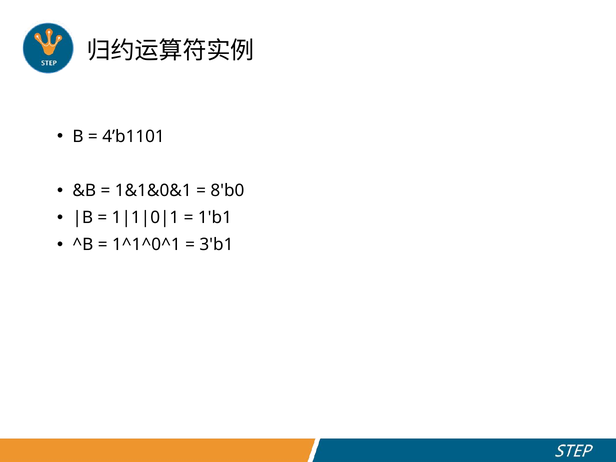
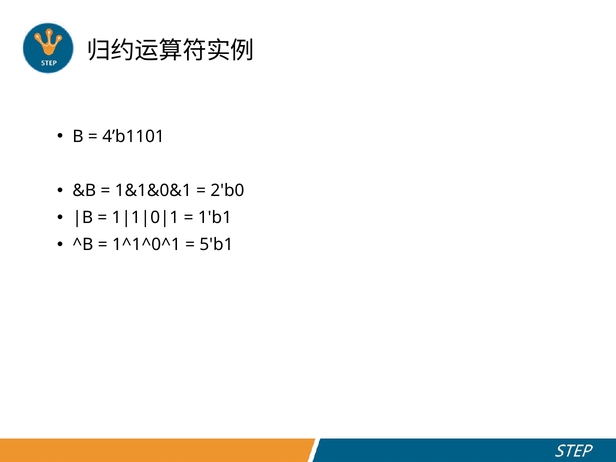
8'b0: 8'b0 -> 2'b0 (227, 191)
3'b1: 3'b1 -> 5'b1 (216, 245)
